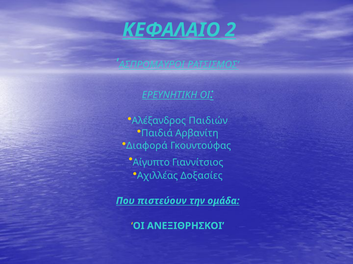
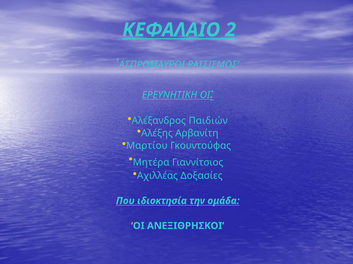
Παιδιά: Παιδιά -> Αλέξης (157, 134)
Διαφορά: Διαφορά -> Μαρτίου (147, 146)
Αίγυπτο: Αίγυπτο -> Μητέρα (151, 163)
πιστεύουν: πιστεύουν -> ιδιοκτησία (162, 201)
